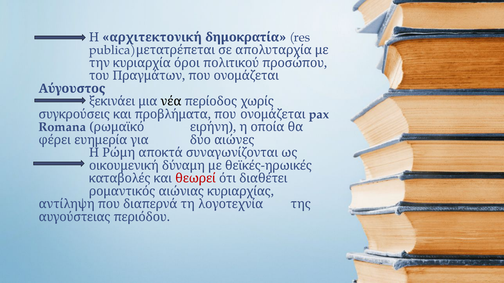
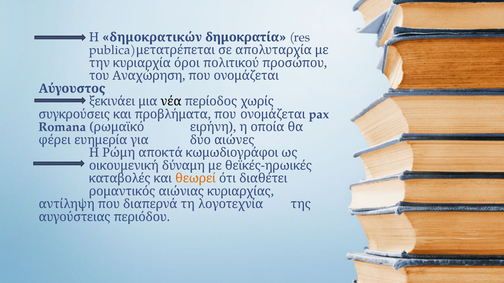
αρχιτεκτονική: αρχιτεκτονική -> δημοκρατικών (152, 37)
Πραγμάτων: Πραγμάτων -> Αναχώρηση (149, 76)
συναγωνίζονται: συναγωνίζονται -> κωμωδιογράφοι (232, 153)
θεωρεί colour: red -> orange (196, 179)
